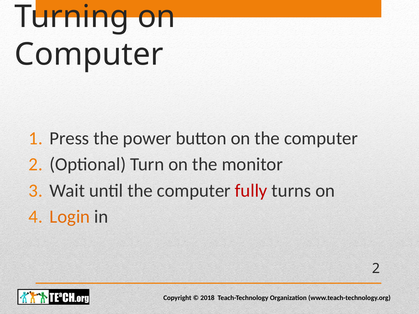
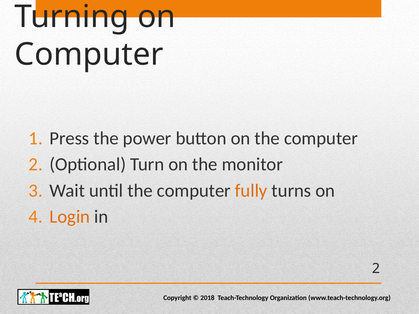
fully colour: red -> orange (251, 191)
